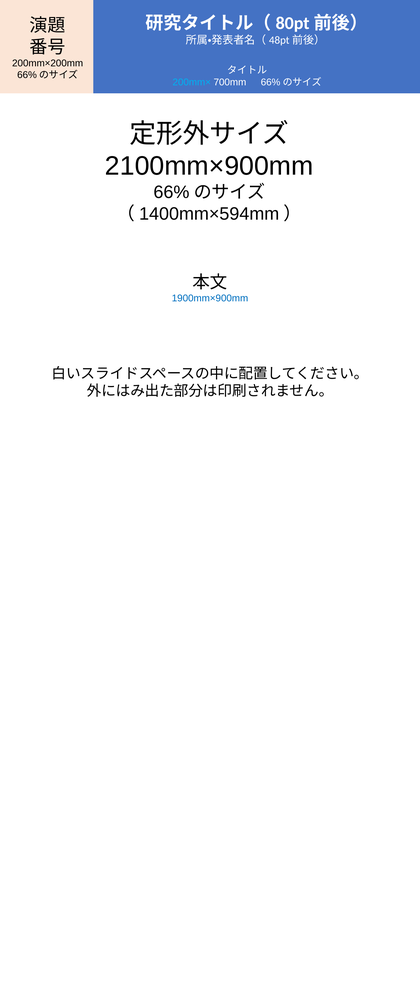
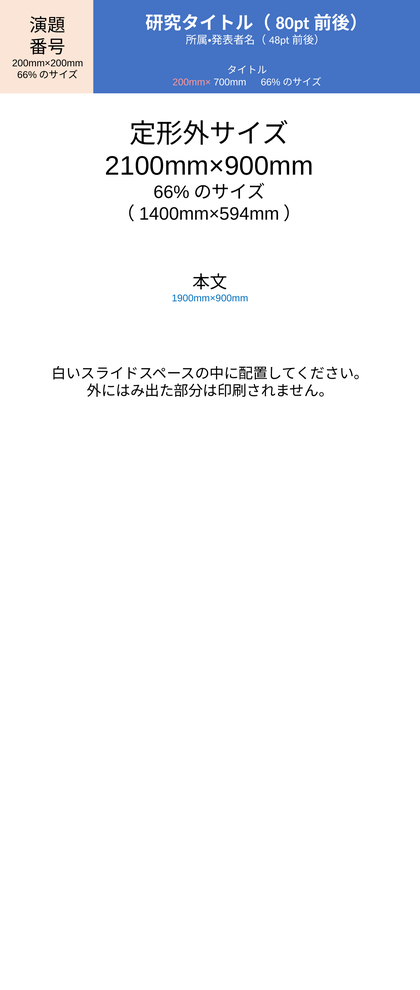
200mm× colour: light blue -> pink (192, 82)
